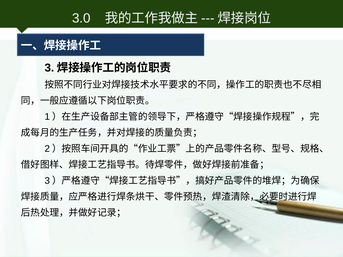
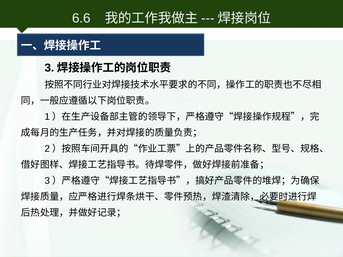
3.0: 3.0 -> 6.6 (81, 18)
